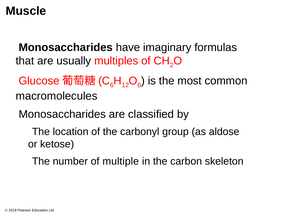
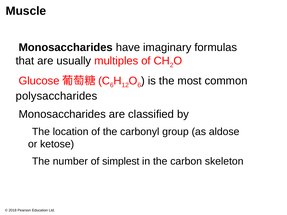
macromolecules: macromolecules -> polysaccharides (56, 96)
multiple: multiple -> simplest (121, 162)
